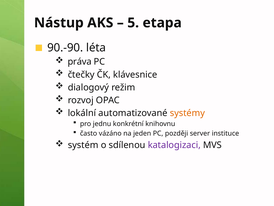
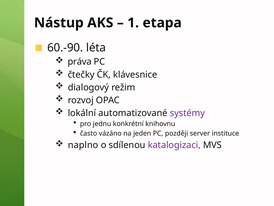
5: 5 -> 1 (133, 23)
90.-90: 90.-90 -> 60.-90 (65, 48)
systémy colour: orange -> purple (187, 113)
systém: systém -> naplno (83, 145)
